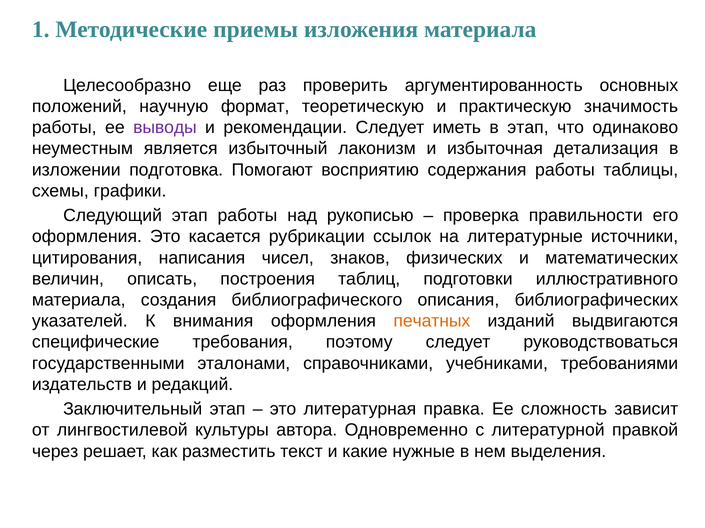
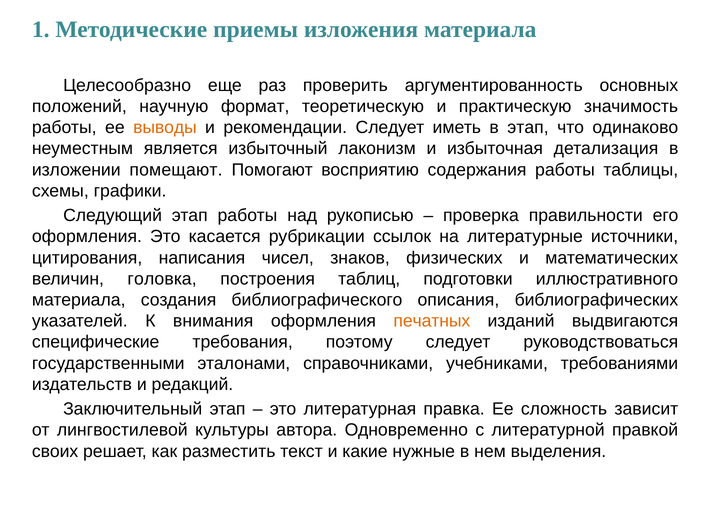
выводы colour: purple -> orange (165, 128)
подготовка: подготовка -> помещают (176, 170)
описать: описать -> головка (162, 279)
через: через -> своих (55, 452)
